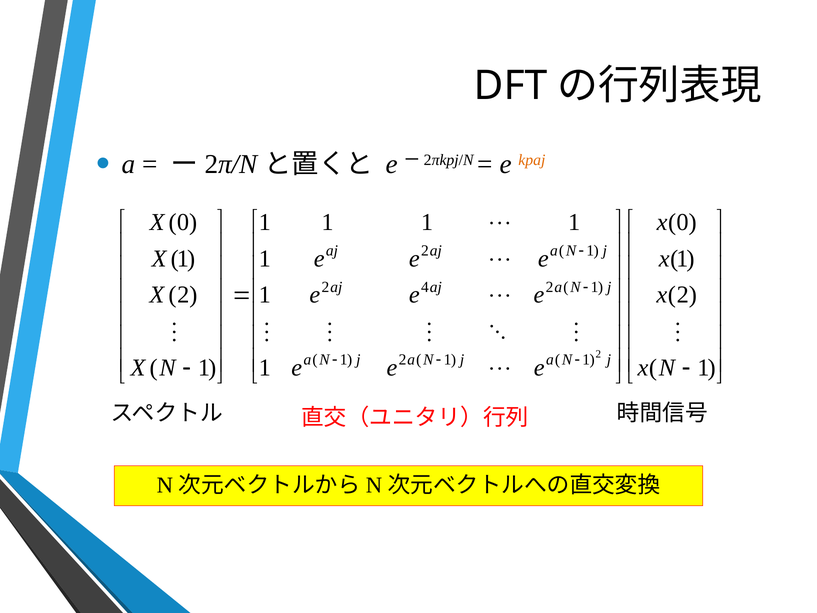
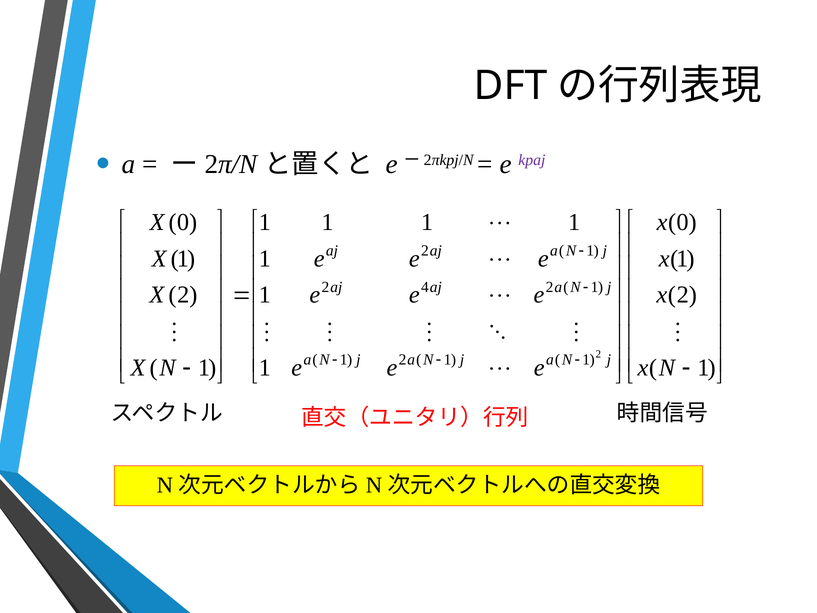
kpaj colour: orange -> purple (532, 160)
